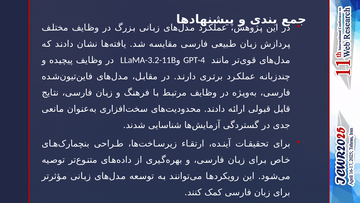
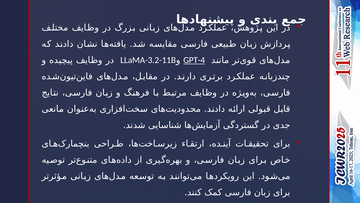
GPT-4 underline: none -> present (194, 60)
